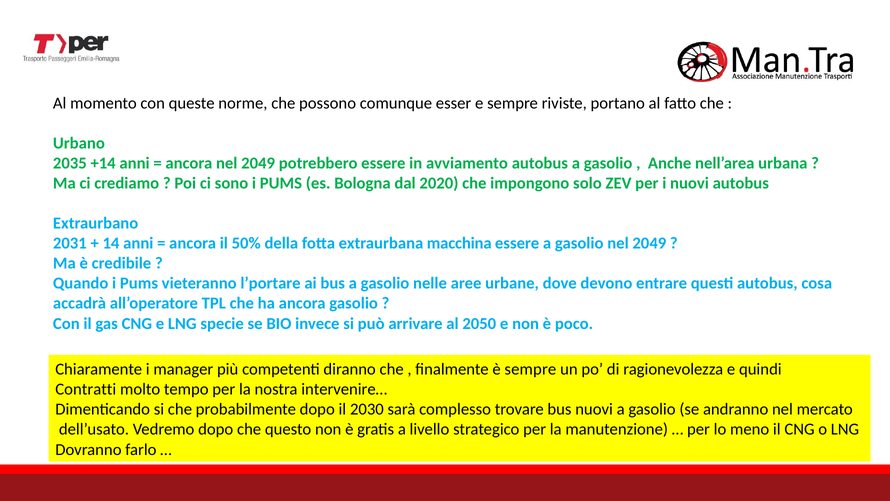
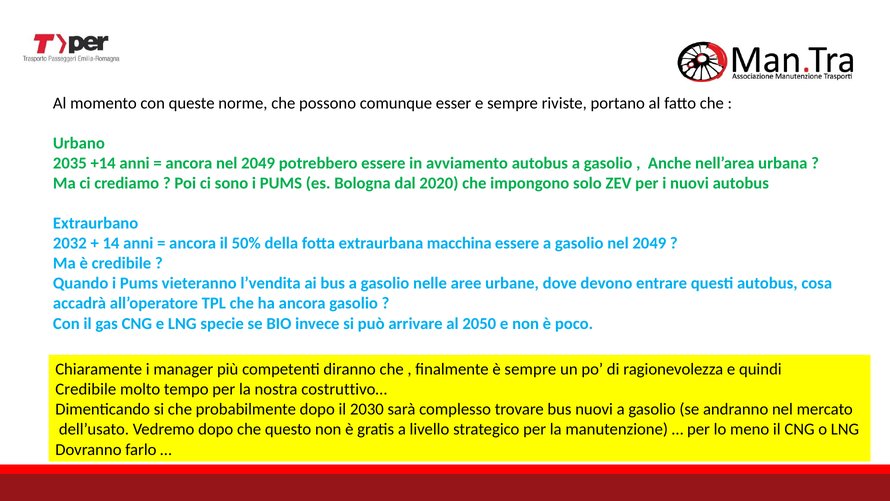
2031: 2031 -> 2032 (70, 243)
l’portare: l’portare -> l’vendita (271, 283)
Contratti: Contratti -> Credibile (86, 389)
intervenire…: intervenire… -> costruttivo… (344, 389)
